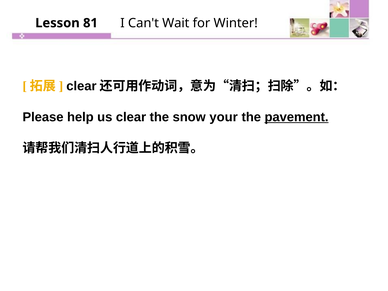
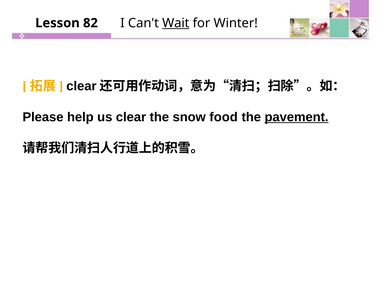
81: 81 -> 82 (90, 23)
Wait underline: none -> present (176, 23)
your: your -> food (224, 117)
